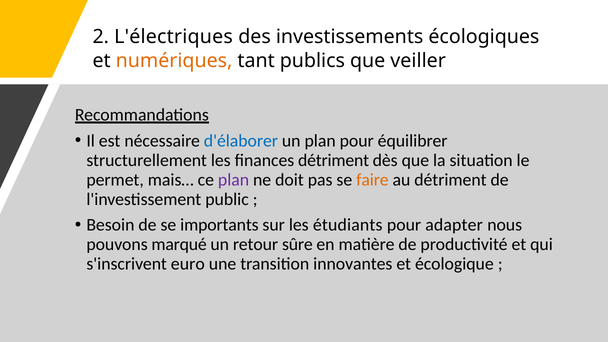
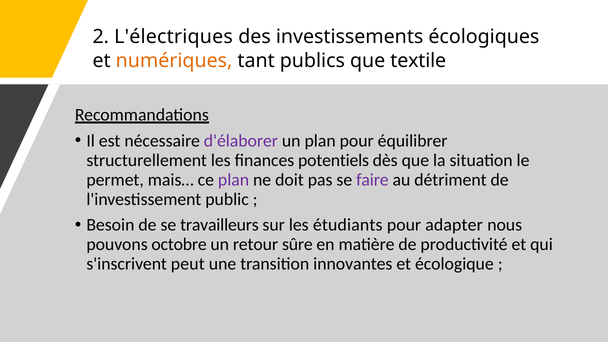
veiller: veiller -> textile (418, 61)
d'élaborer colour: blue -> purple (241, 141)
finances détriment: détriment -> potentiels (334, 160)
faire colour: orange -> purple (372, 180)
importants: importants -> travailleurs (219, 225)
marqué: marqué -> octobre (179, 245)
euro: euro -> peut (188, 264)
